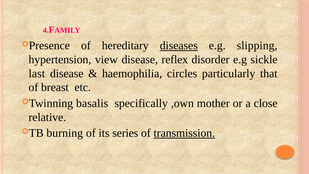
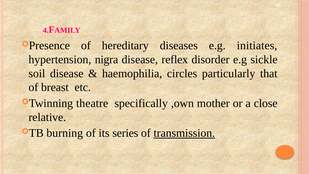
diseases underline: present -> none (179, 46)
slipping: slipping -> initiates (257, 46)
view: view -> nigra (106, 60)
last: last -> soil (37, 73)
basalis: basalis -> theatre (92, 103)
